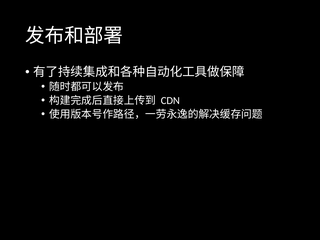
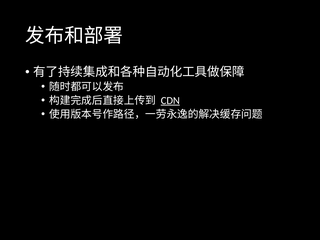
CDN underline: none -> present (170, 101)
